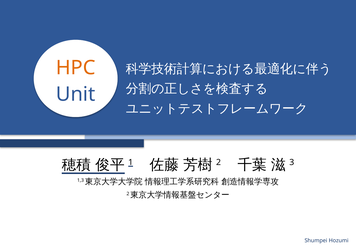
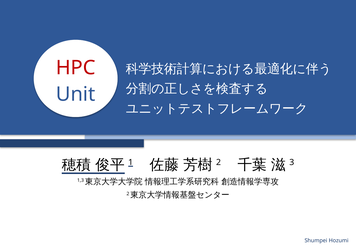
HPC colour: orange -> red (76, 68)
